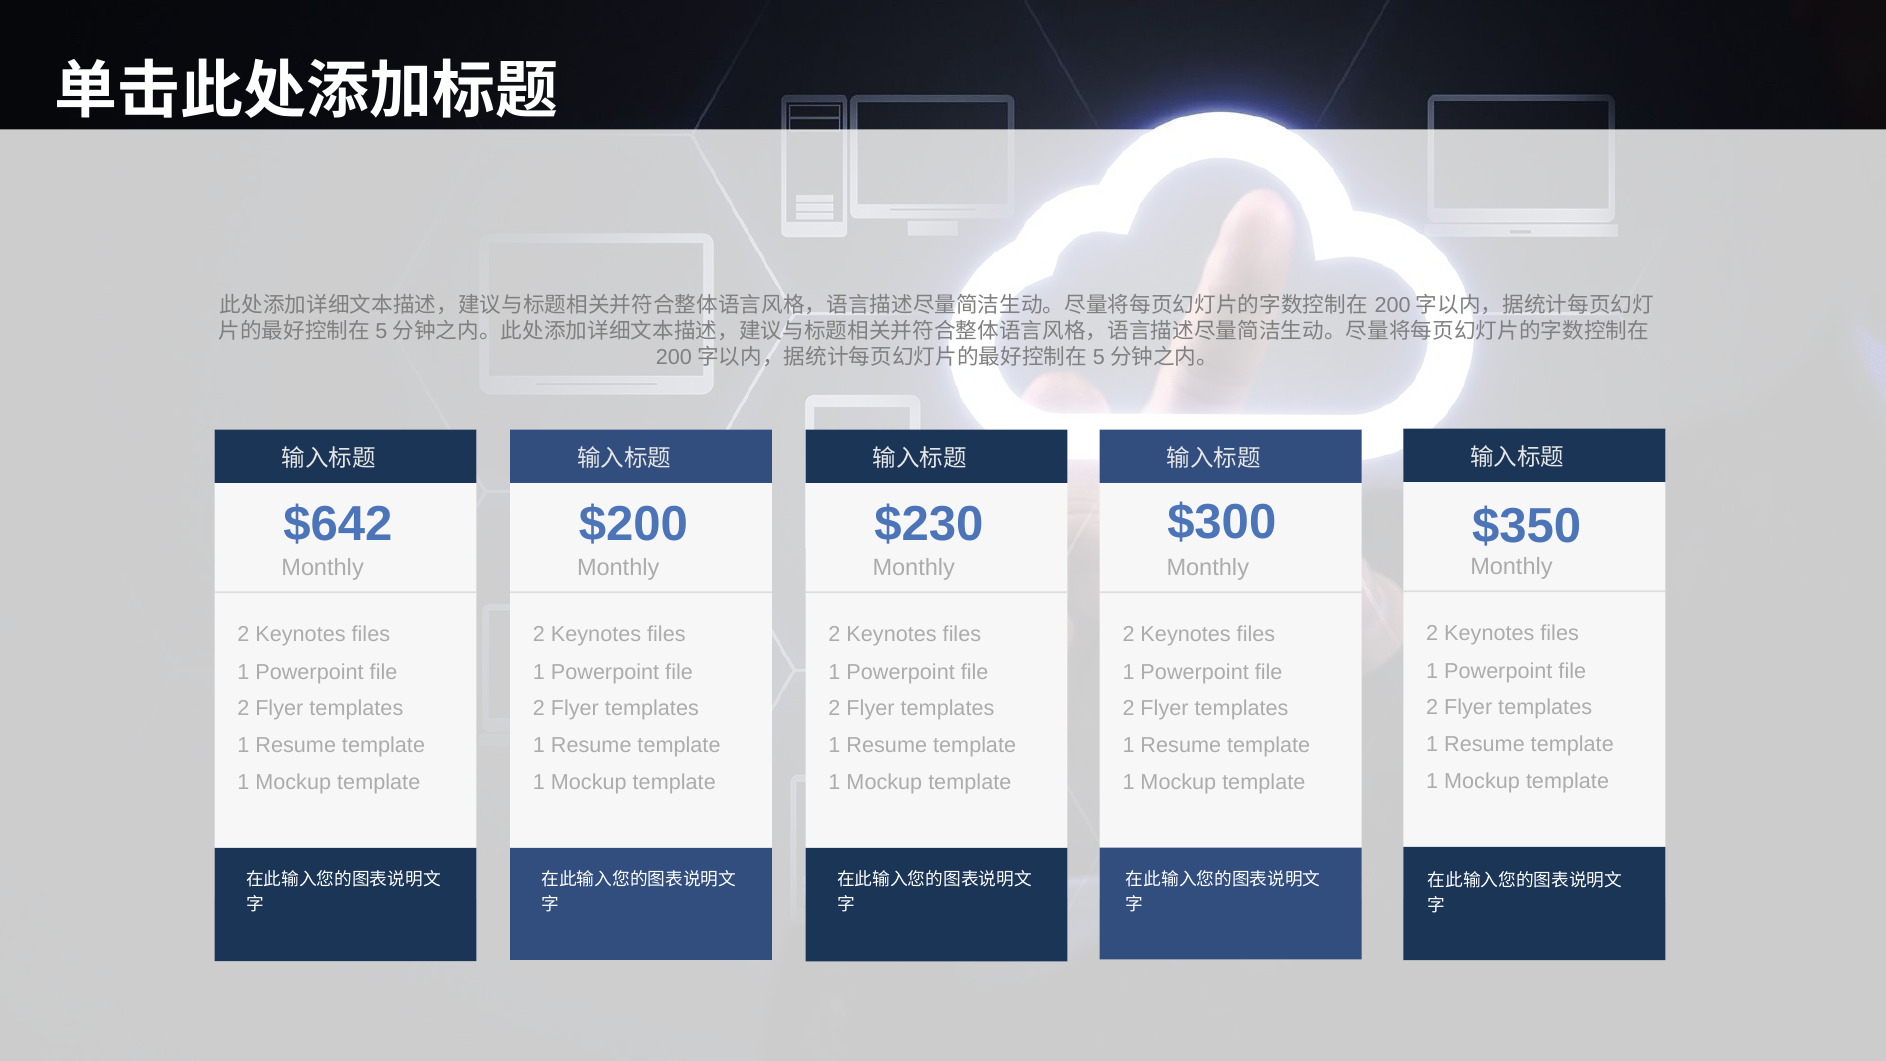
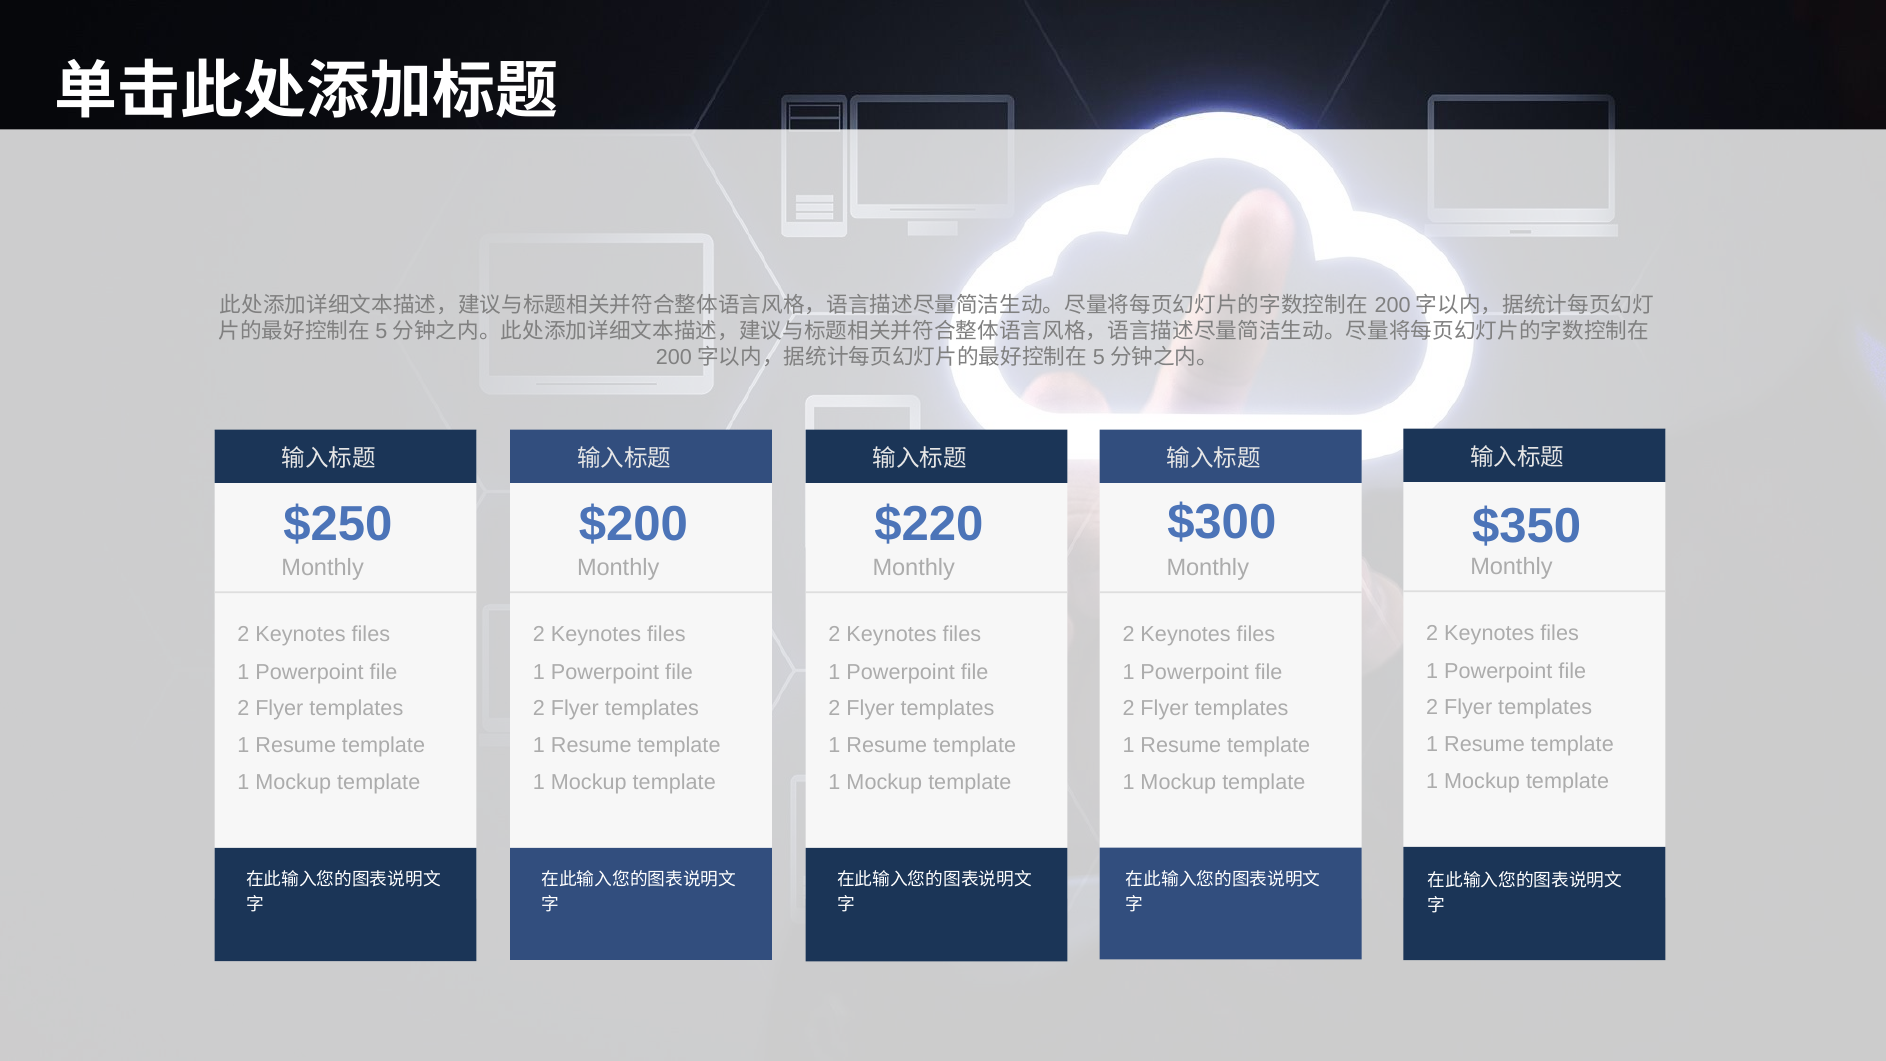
$230: $230 -> $220 (929, 524)
$642: $642 -> $250 (338, 525)
